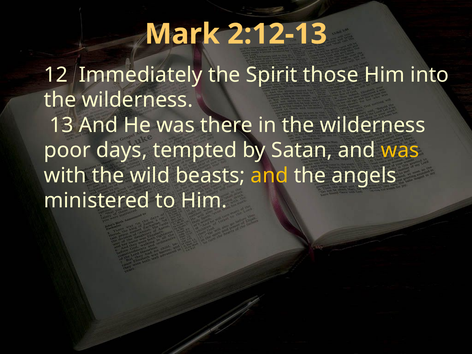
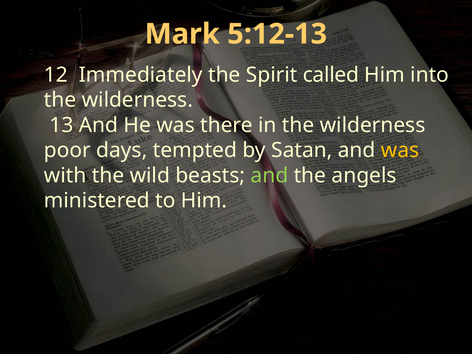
2:12-13: 2:12-13 -> 5:12-13 (277, 34)
those: those -> called (331, 75)
and colour: yellow -> light green (269, 176)
